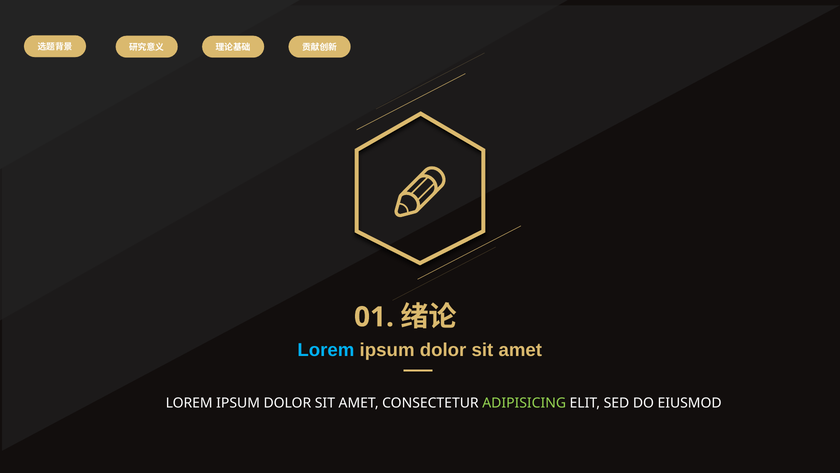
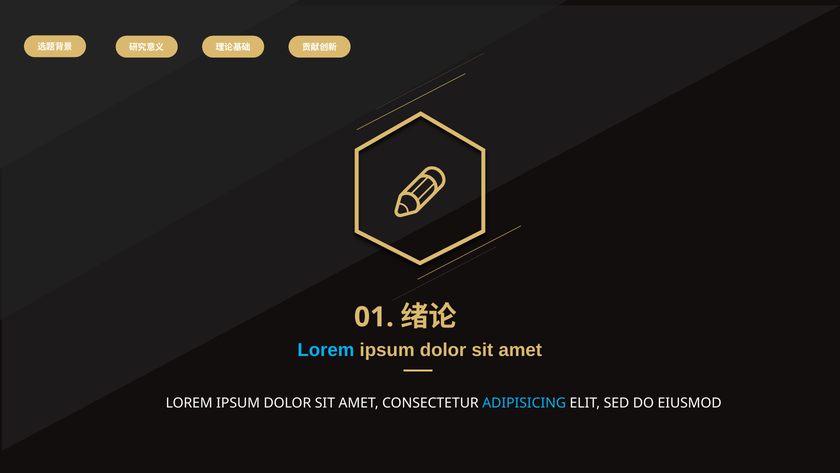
ADIPISICING colour: light green -> light blue (524, 403)
